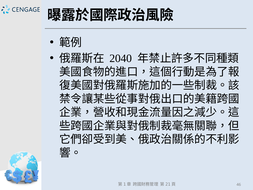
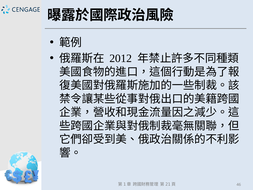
2040: 2040 -> 2012 (121, 58)
